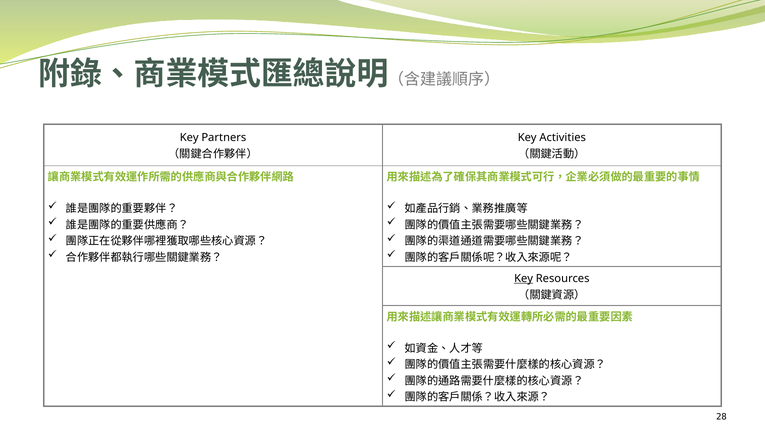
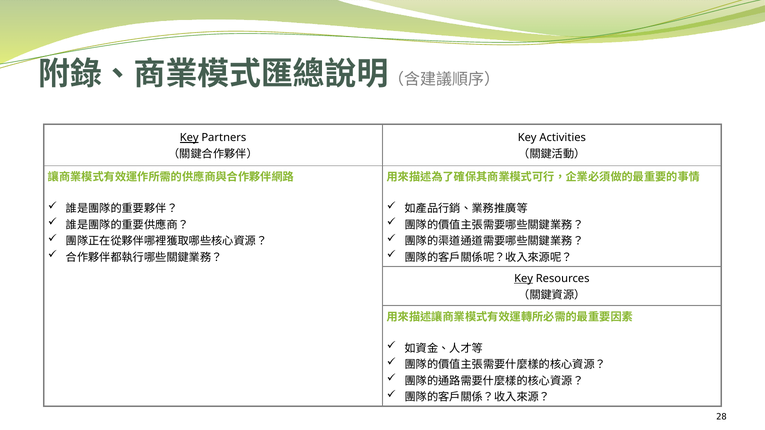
Key underline: none -> present (189, 138)
